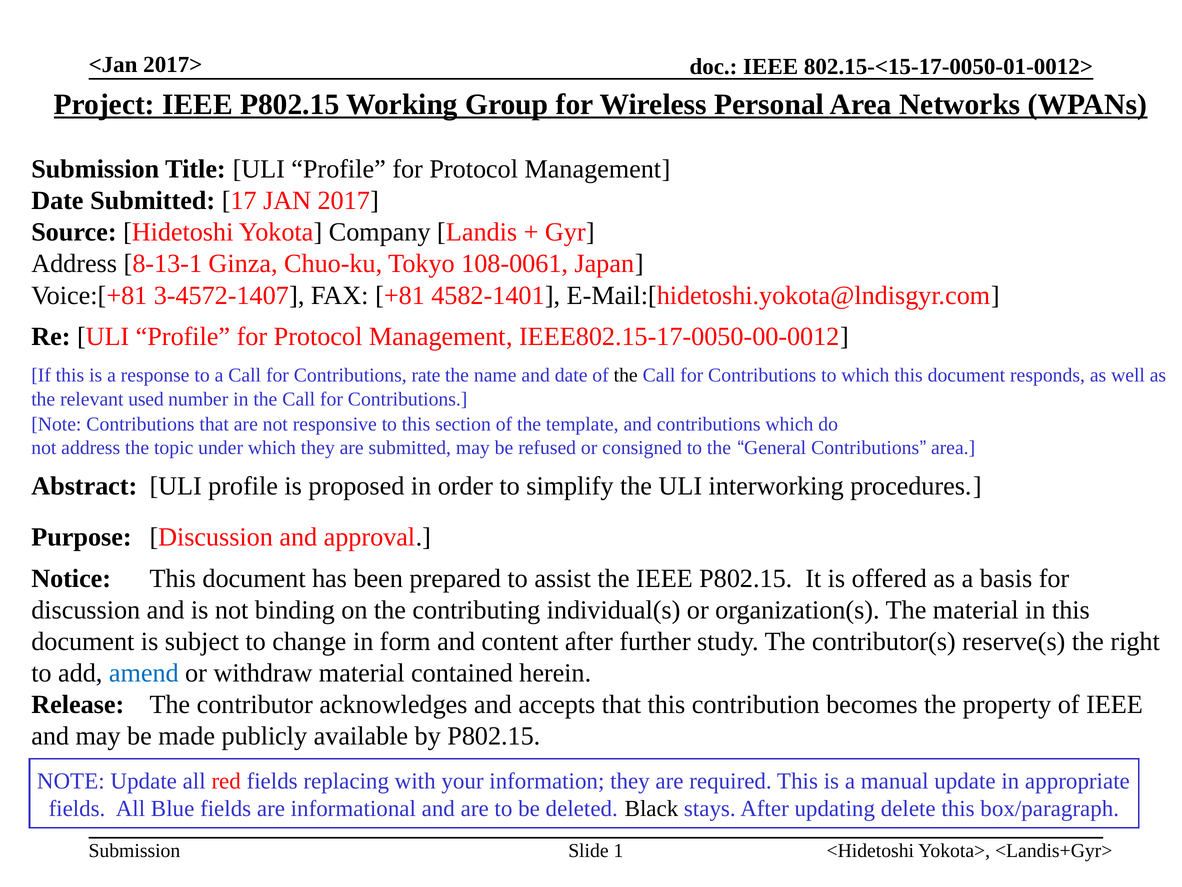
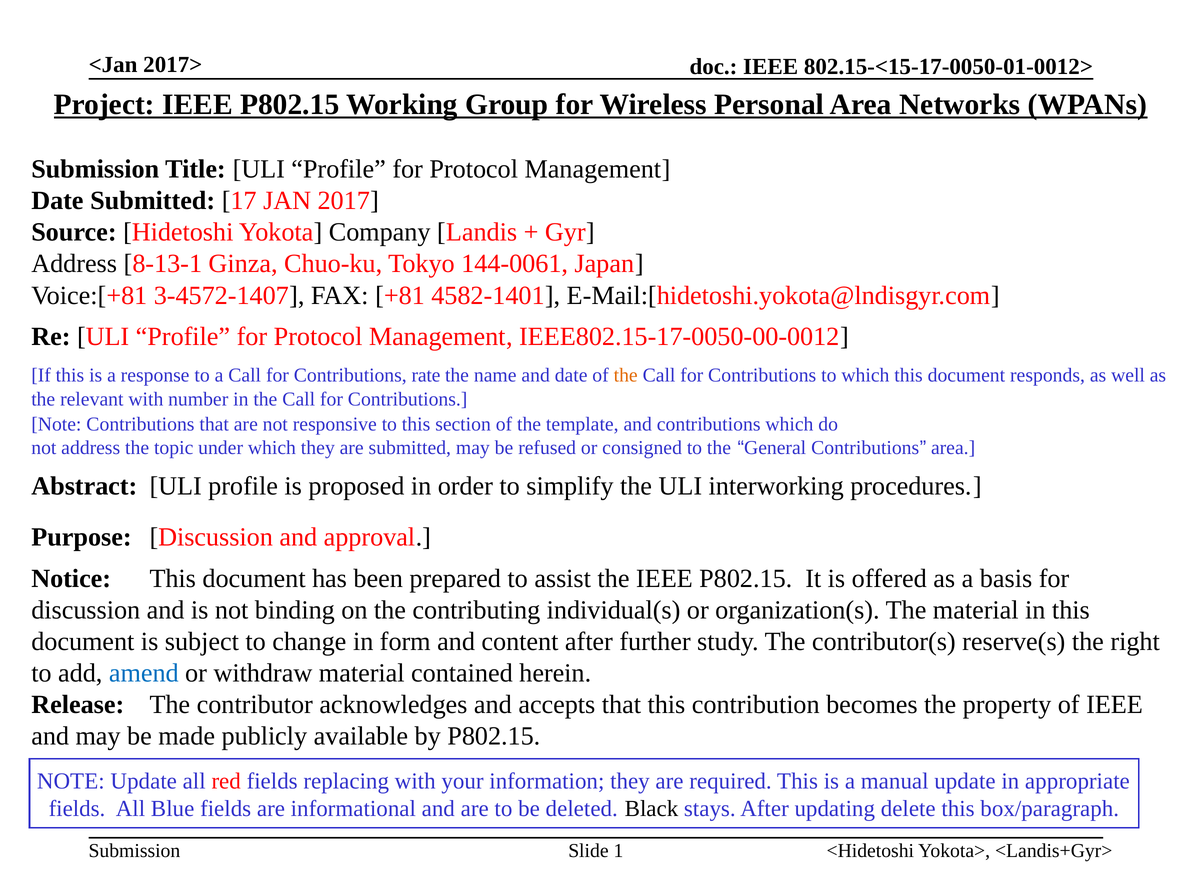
108-0061: 108-0061 -> 144-0061 (515, 264)
the colour: black -> orange (626, 375)
relevant used: used -> with (146, 399)
